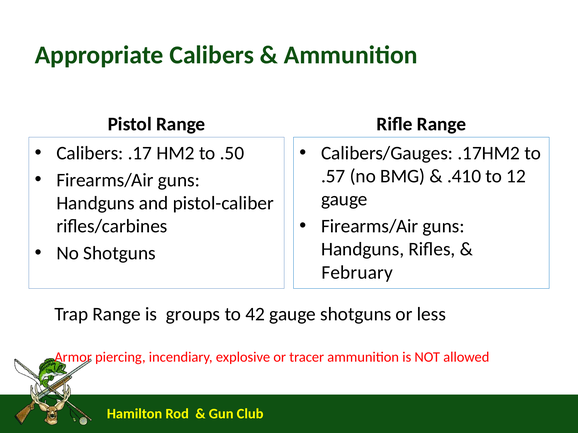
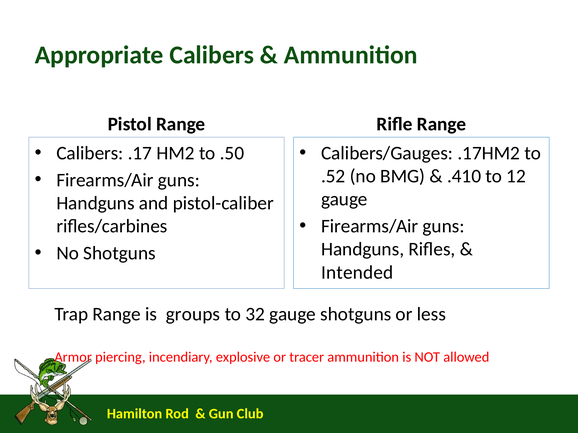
.57: .57 -> .52 (333, 176)
February: February -> Intended (357, 273)
42: 42 -> 32 (255, 314)
